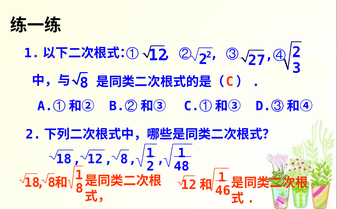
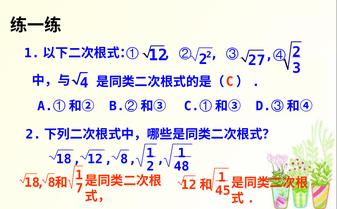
8: 8 -> 4 (84, 83)
8 8: 8 -> 7 (79, 188)
46: 46 -> 45 (223, 190)
